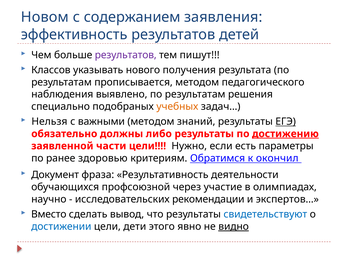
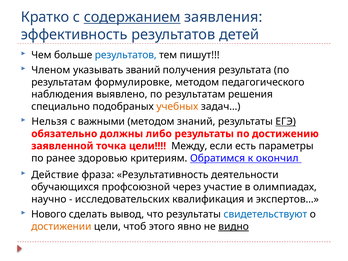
Новом: Новом -> Кратко (45, 17)
содержанием underline: none -> present (132, 17)
результатов colour: purple -> blue (126, 55)
Классов: Классов -> Членом (51, 70)
нового: нового -> званий (143, 70)
прописывается: прописывается -> формулировке (133, 82)
достижению underline: present -> none (285, 134)
части: части -> точка (111, 146)
Нужно: Нужно -> Между (189, 146)
Документ: Документ -> Действие (55, 175)
рекомендации: рекомендации -> квалификация (208, 199)
Вместо: Вместо -> Нового (49, 214)
достижении colour: blue -> orange (61, 227)
дети: дети -> чтоб (135, 227)
